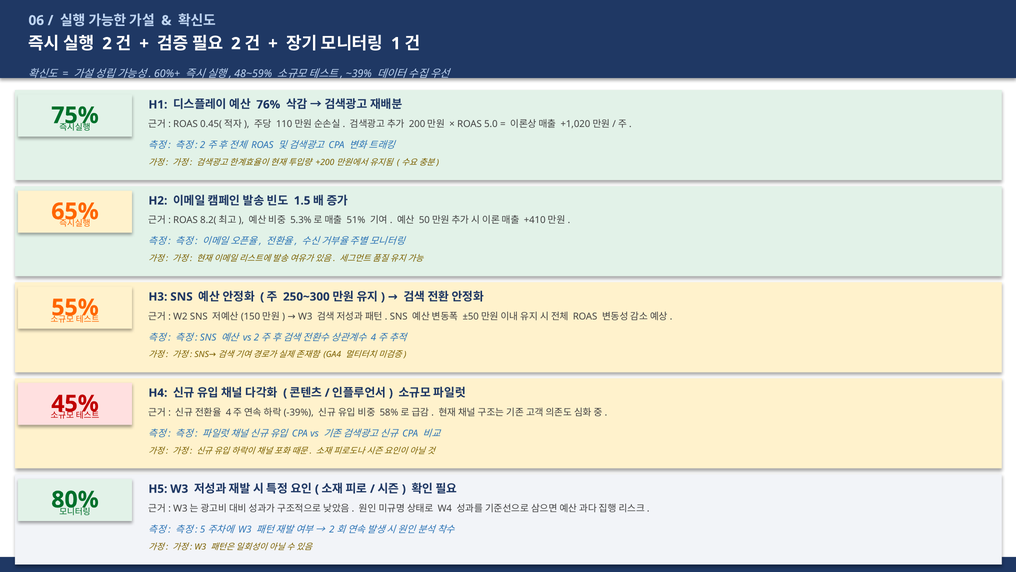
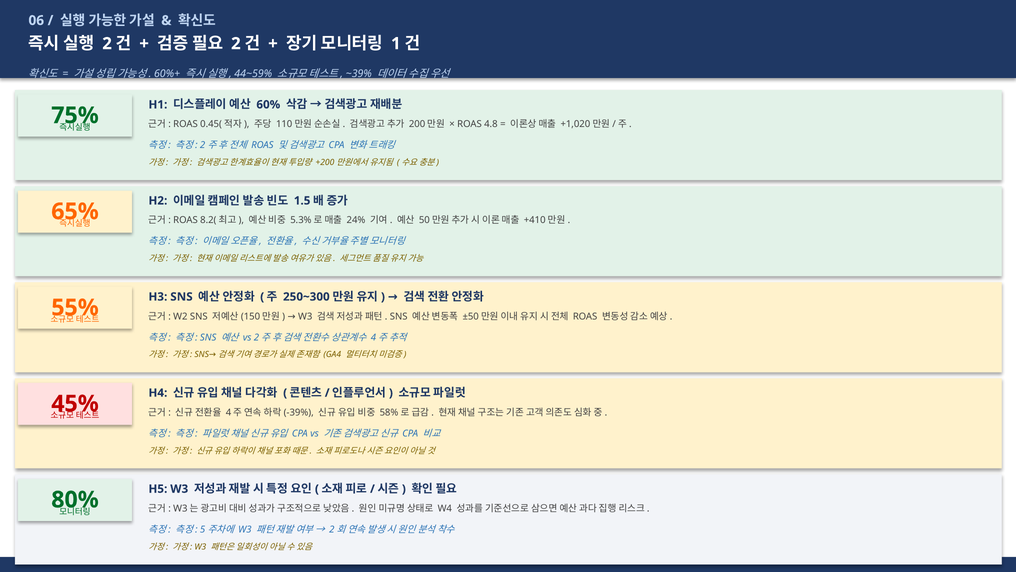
48~59%: 48~59% -> 44~59% (253, 74)
76%: 76% -> 60% (268, 105)
5.0: 5.0 -> 4.8 (491, 124)
51%: 51% -> 24% (356, 220)
